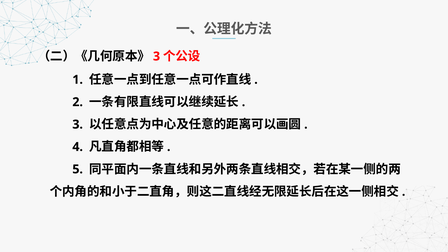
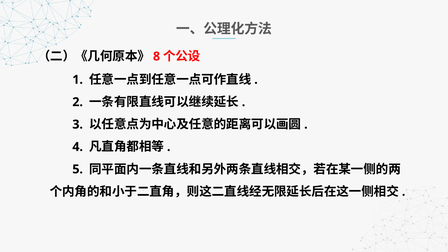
3: 3 -> 8 (157, 56)
